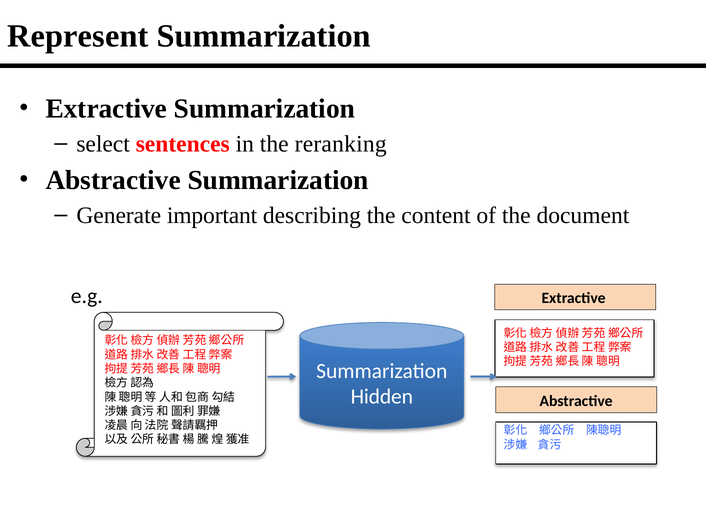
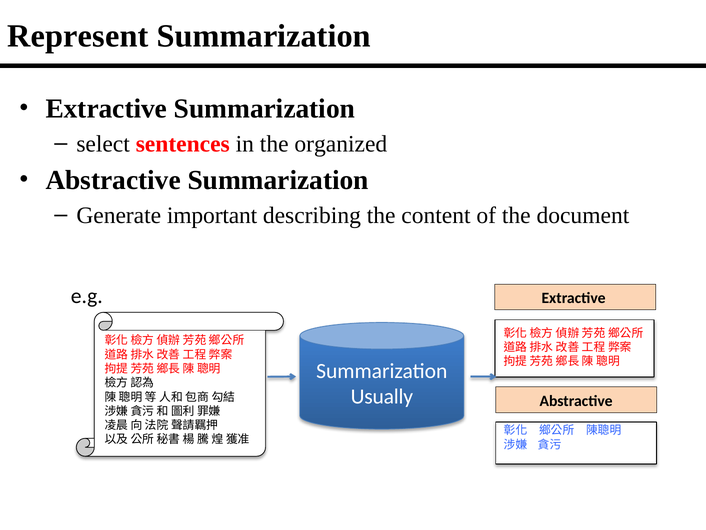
reranking: reranking -> organized (341, 144)
Hidden: Hidden -> Usually (382, 396)
